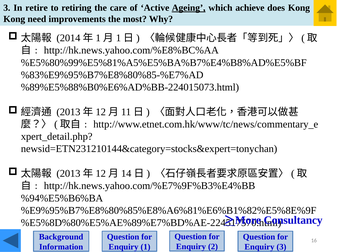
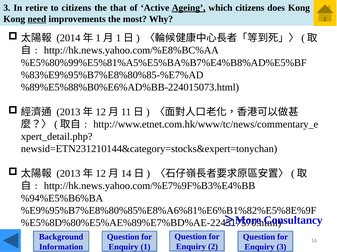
to retiring: retiring -> citizens (76, 8)
care: care -> that (118, 8)
which achieve: achieve -> citizens (250, 8)
need underline: none -> present (37, 19)
